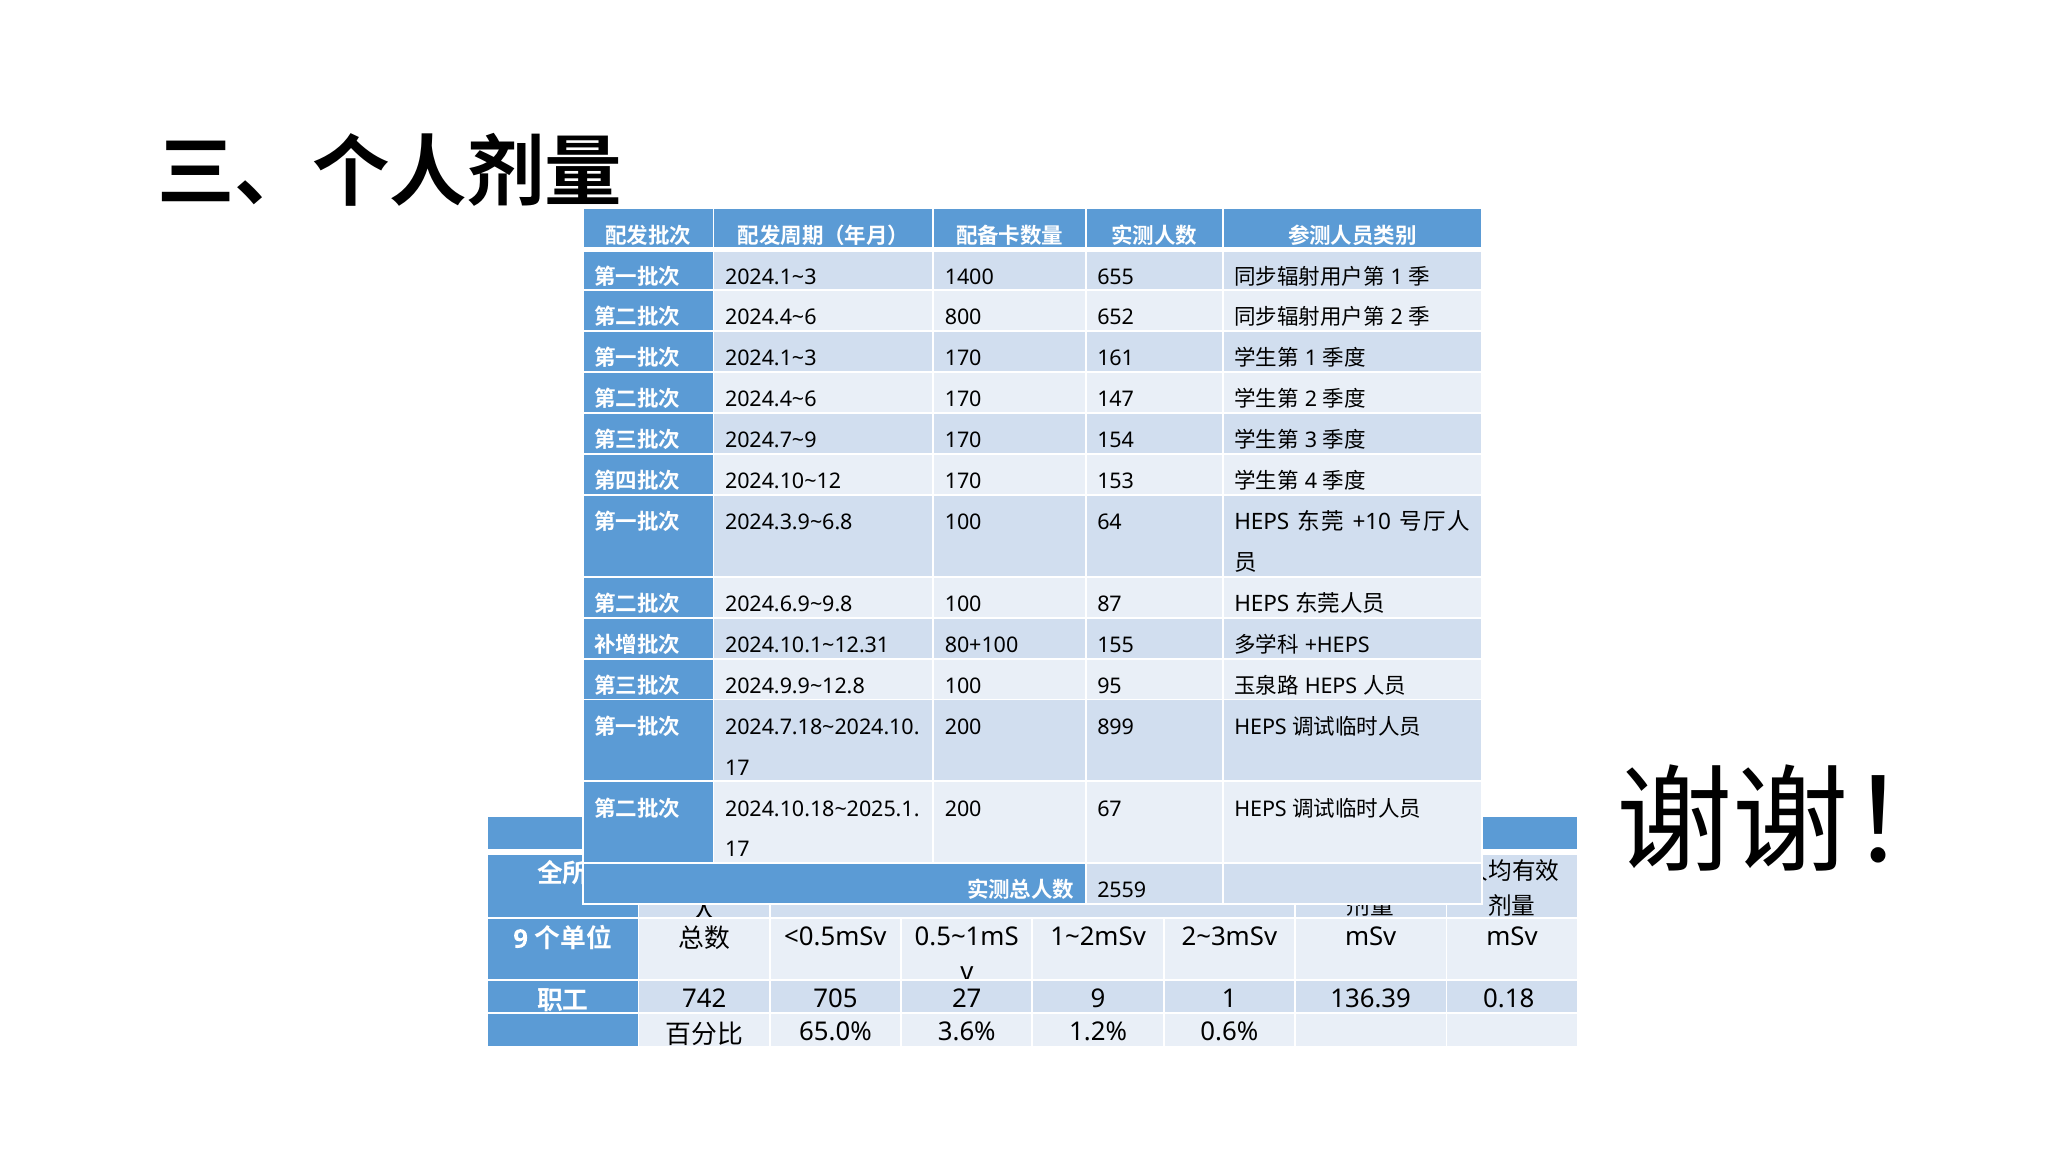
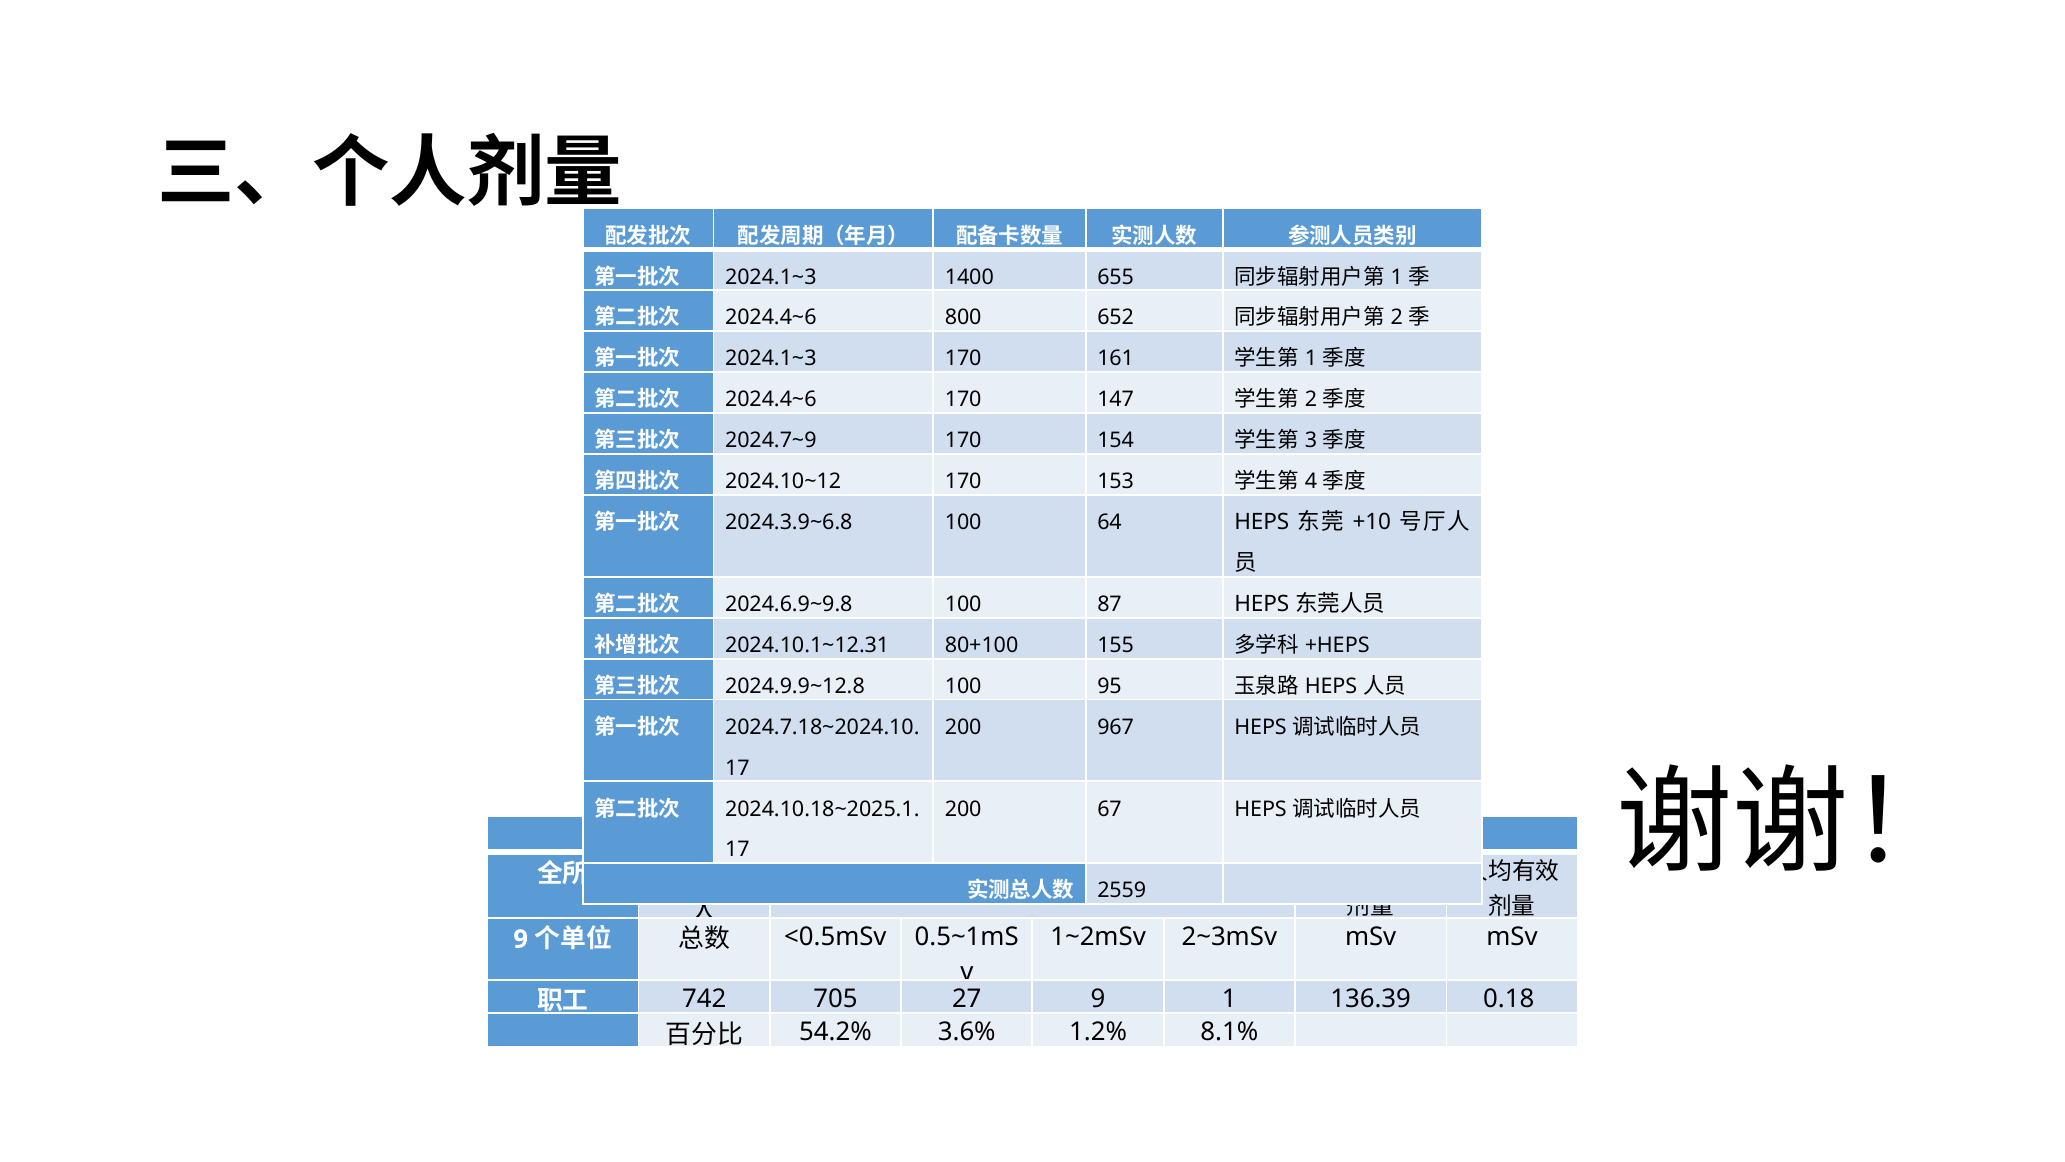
899: 899 -> 967 (1116, 727)
65.0%: 65.0% -> 54.2% (835, 1032)
0.6%: 0.6% -> 8.1% (1229, 1032)
